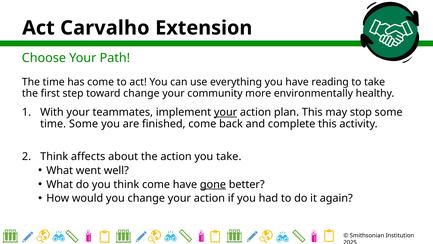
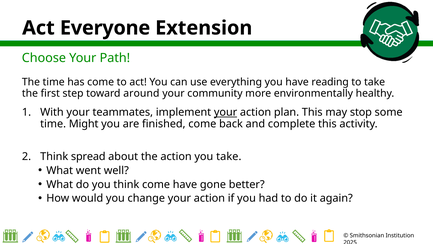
Carvalho: Carvalho -> Everyone (105, 28)
toward change: change -> around (141, 93)
time Some: Some -> Might (84, 124)
affects: affects -> spread (88, 156)
gone underline: present -> none (213, 184)
